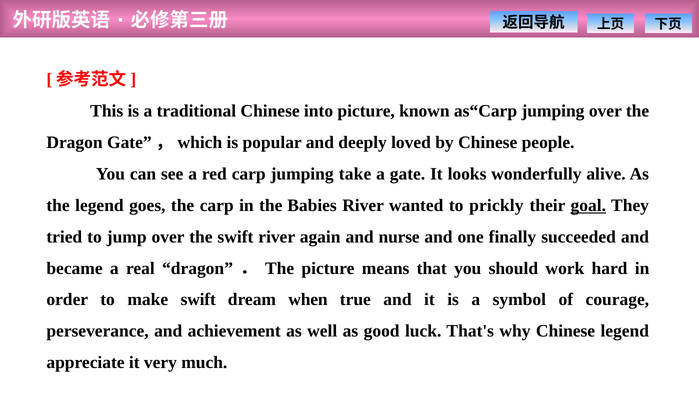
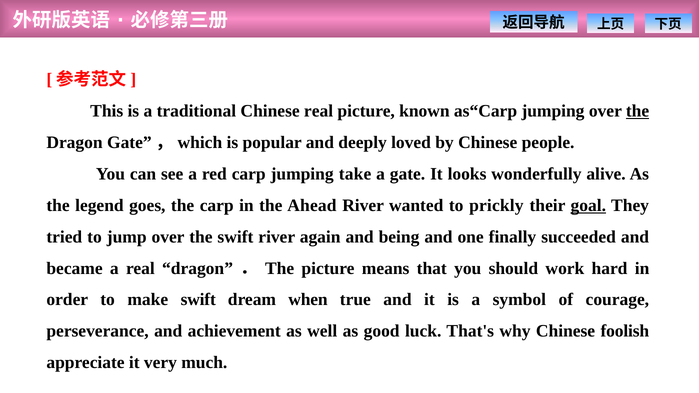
Chinese into: into -> real (319, 111)
the underline: none -> present (638, 111)
Babies: Babies -> Ahead (312, 206)
nurse: nurse -> being (399, 237)
Chinese legend: legend -> foolish (625, 331)
